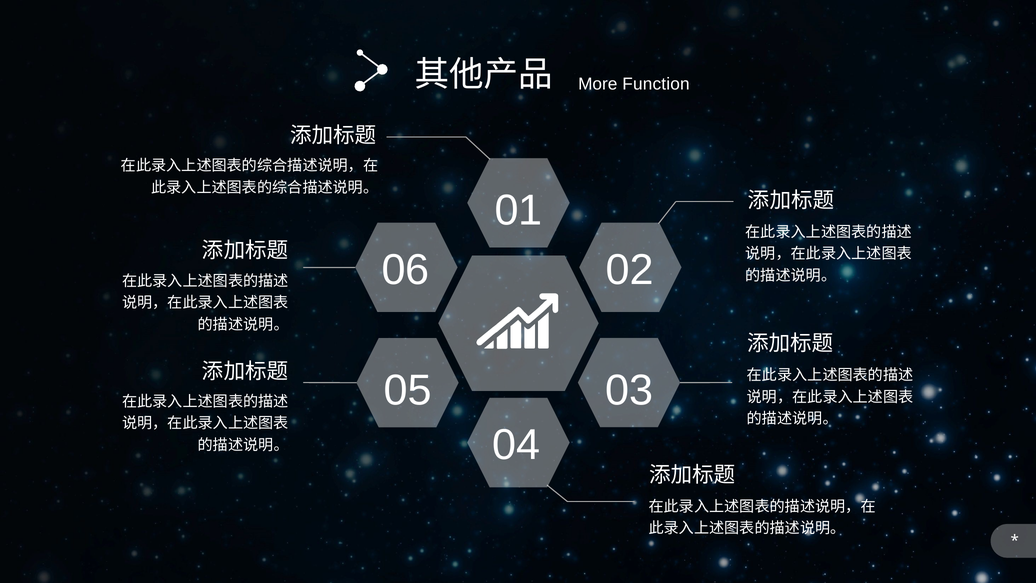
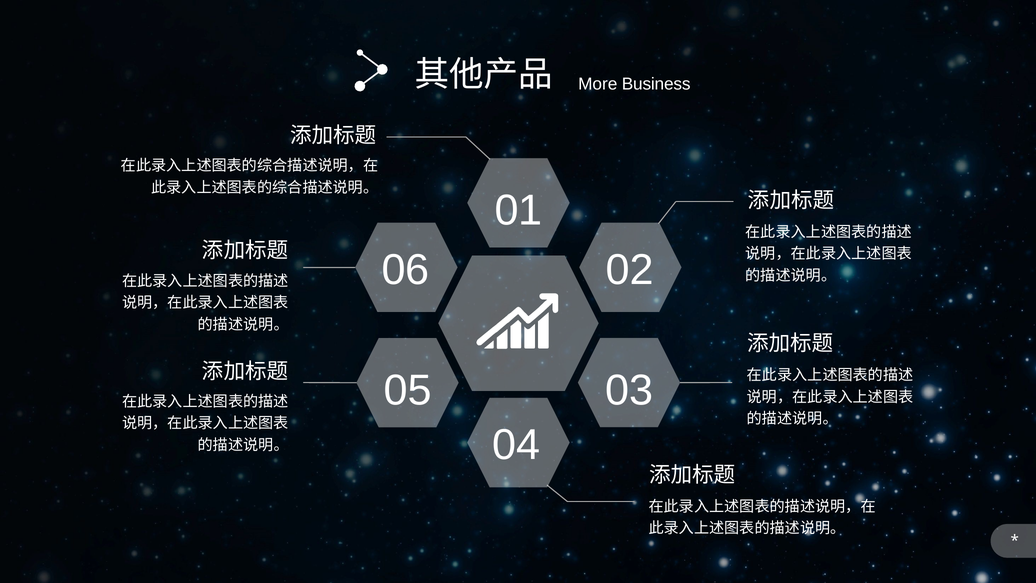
Function: Function -> Business (656, 84)
